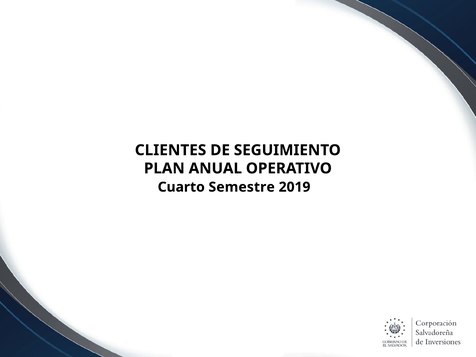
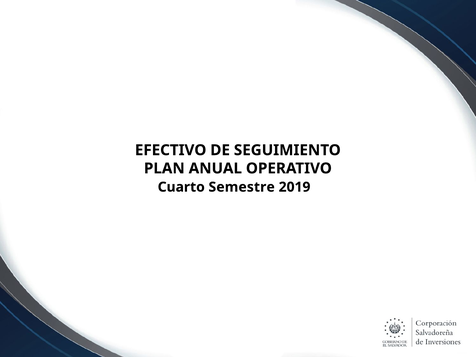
CLIENTES: CLIENTES -> EFECTIVO (171, 150)
